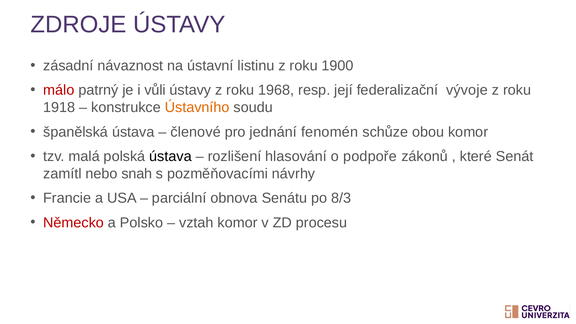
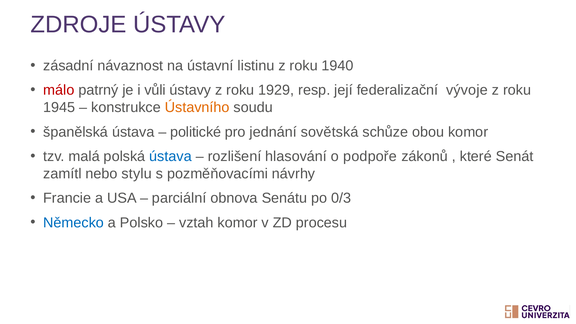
1900: 1900 -> 1940 (338, 66)
1968: 1968 -> 1929 (276, 90)
1918: 1918 -> 1945 (59, 107)
členové: členové -> politické (196, 132)
fenomén: fenomén -> sovětská (330, 132)
ústava colour: black -> blue (170, 156)
snah: snah -> stylu (137, 174)
8/3: 8/3 -> 0/3 (341, 198)
Německo colour: red -> blue (74, 223)
